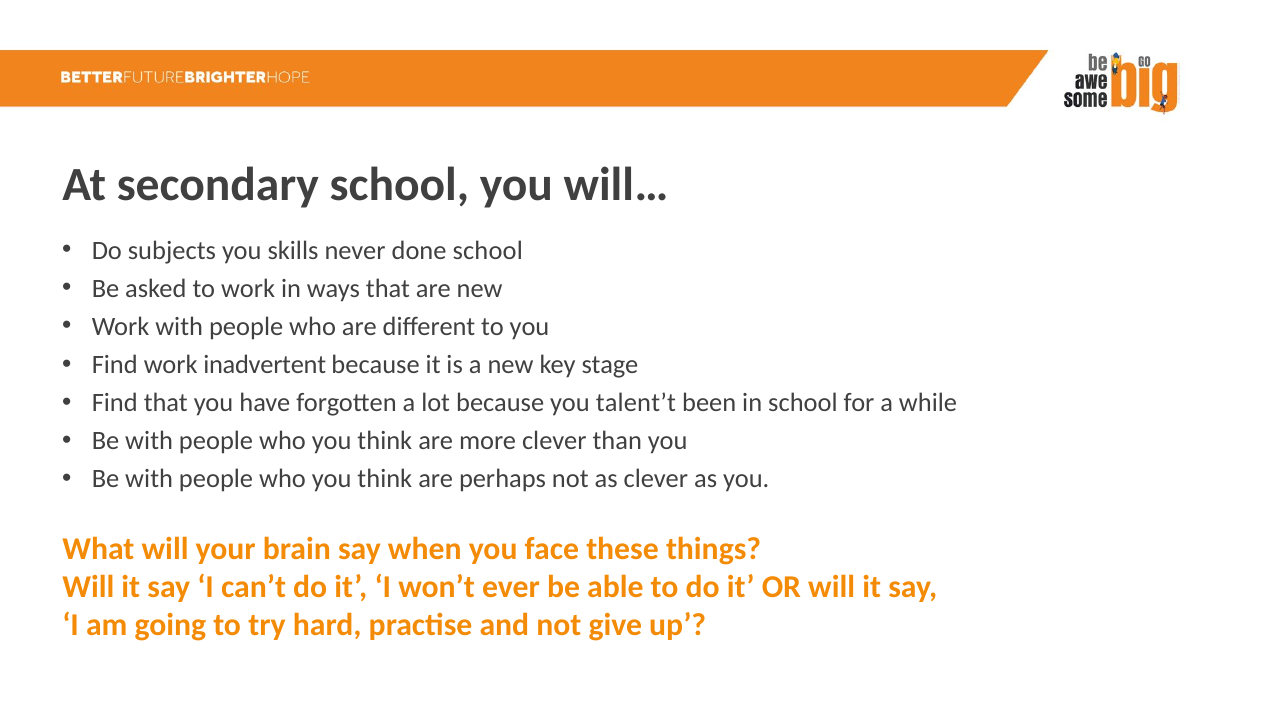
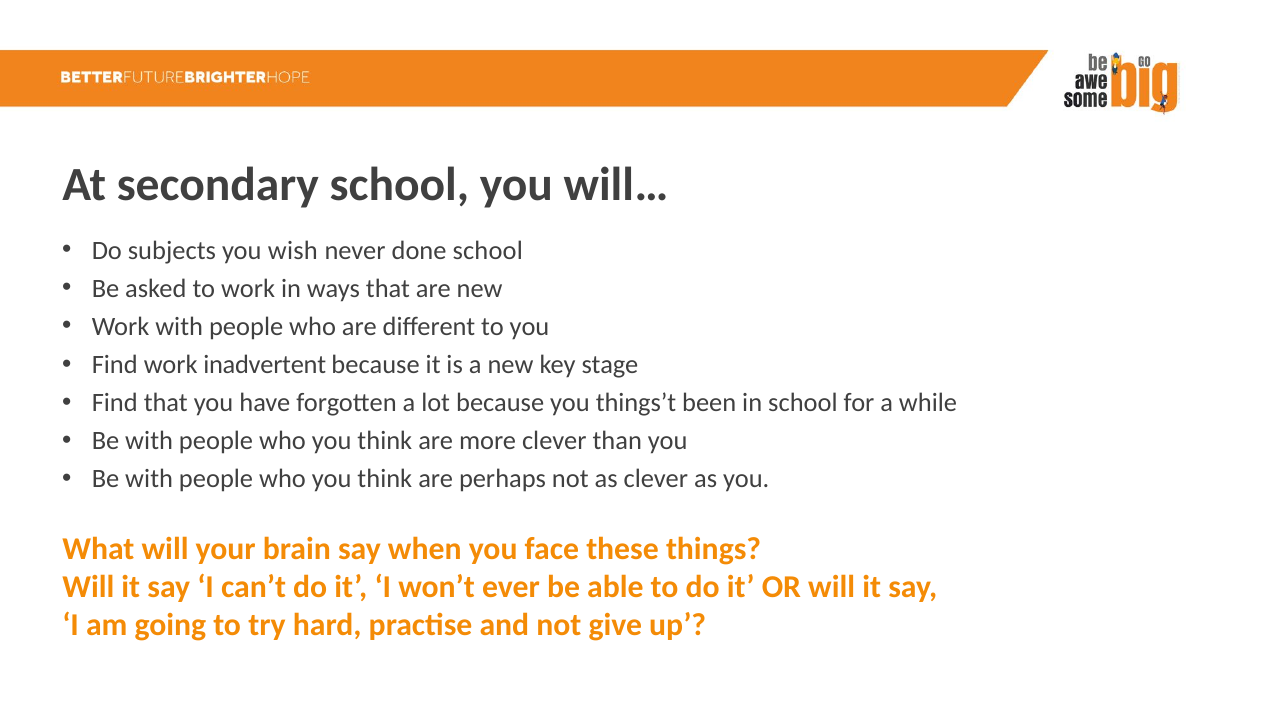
skills: skills -> wish (293, 251)
talent’t: talent’t -> things’t (636, 403)
